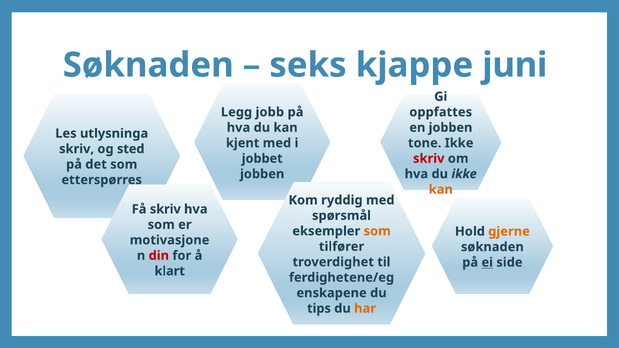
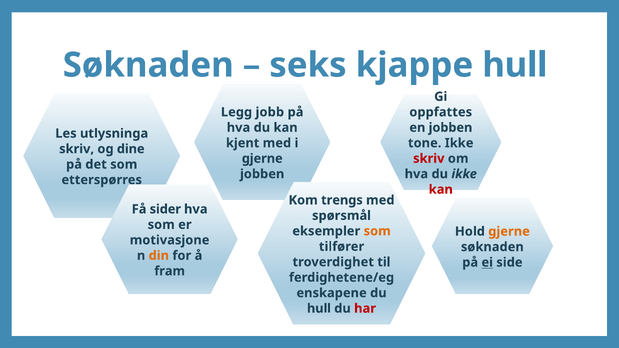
kjappe juni: juni -> hull (515, 65)
sted: sted -> dine (131, 149)
jobbet: jobbet -> gjerne (262, 159)
kan colour: orange -> red (441, 190)
ryddig: ryddig -> trengs (342, 200)
Få skriv: skriv -> sider (165, 209)
din colour: red -> orange (159, 256)
klart: klart -> fram (170, 271)
tips: tips -> hull (319, 309)
har colour: orange -> red (365, 309)
